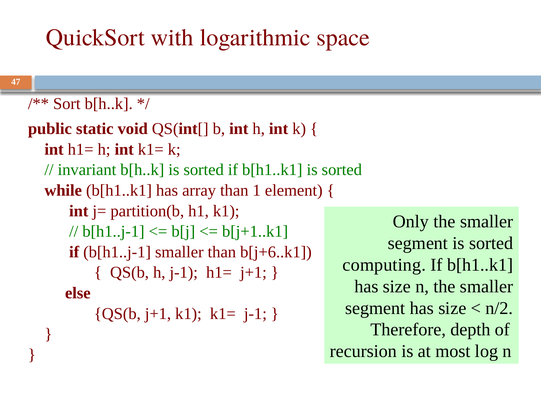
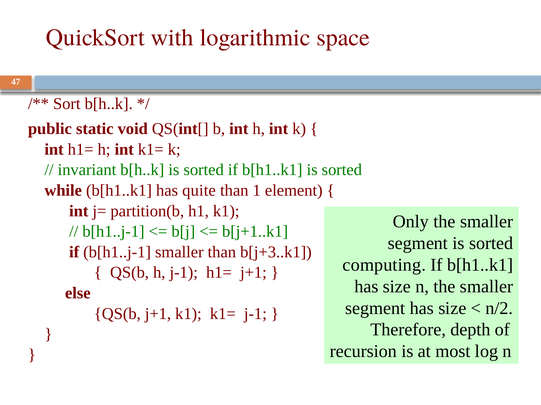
array: array -> quite (199, 191)
b[j+6..k1: b[j+6..k1 -> b[j+3..k1 (276, 252)
